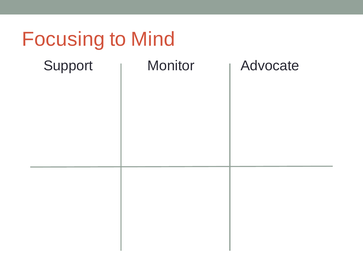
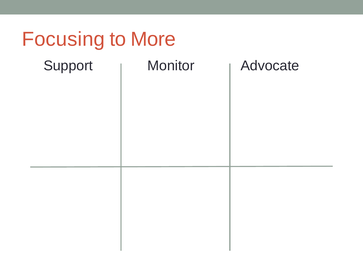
Mind: Mind -> More (153, 39)
